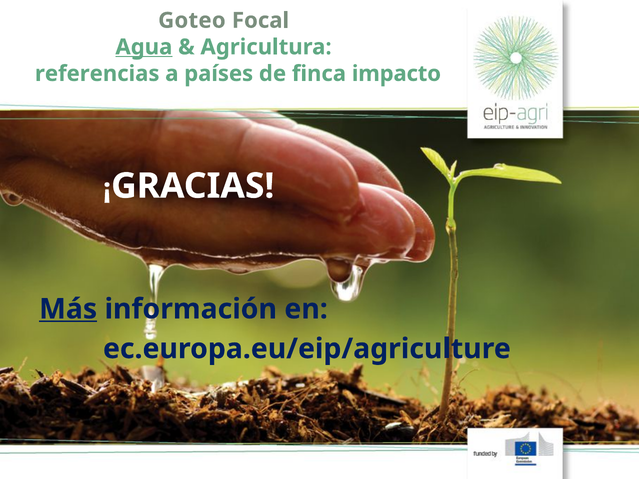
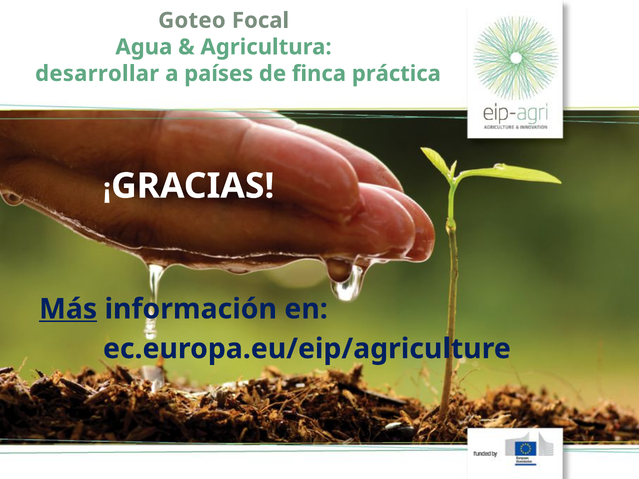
Agua underline: present -> none (144, 47)
referencias: referencias -> desarrollar (97, 74)
impacto: impacto -> práctica (396, 74)
